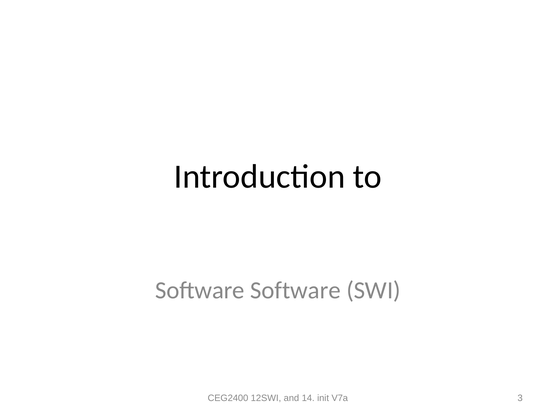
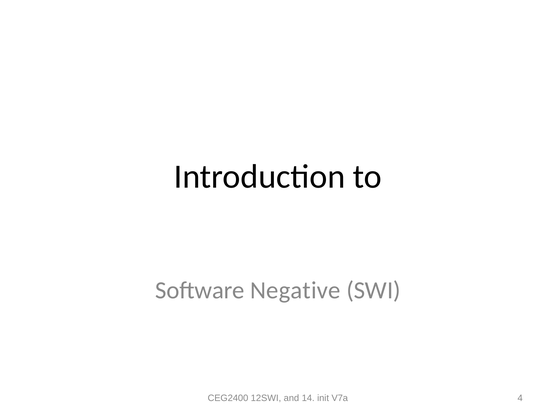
Software Software: Software -> Negative (295, 290)
3: 3 -> 4 (520, 398)
